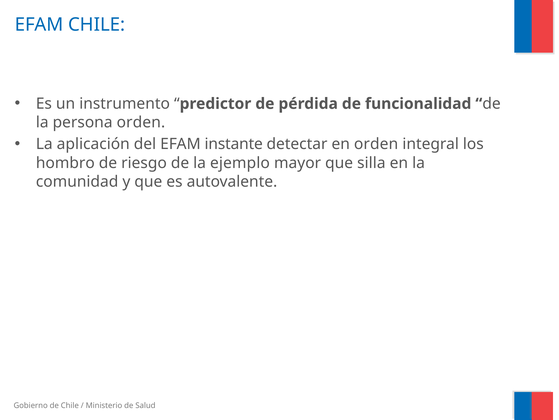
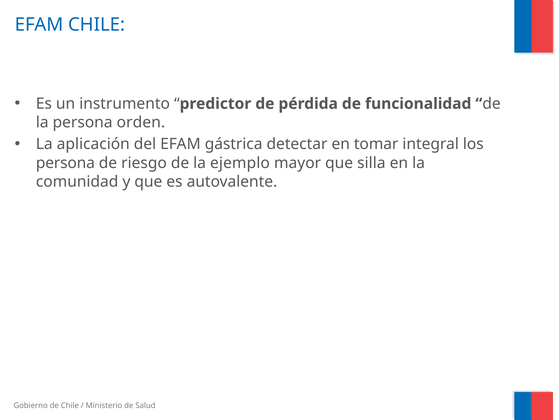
instante: instante -> gástrica (234, 144)
en orden: orden -> tomar (376, 144)
hombro: hombro -> persona (65, 163)
